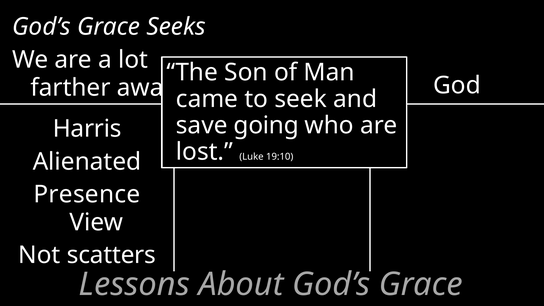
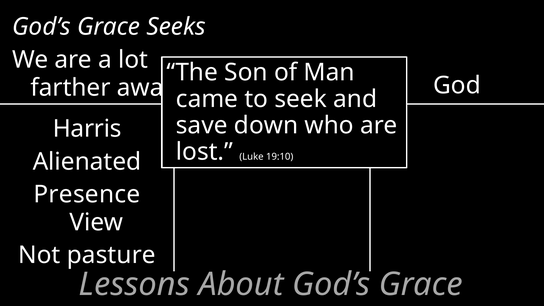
going: going -> down (266, 125)
scatters: scatters -> pasture (111, 255)
